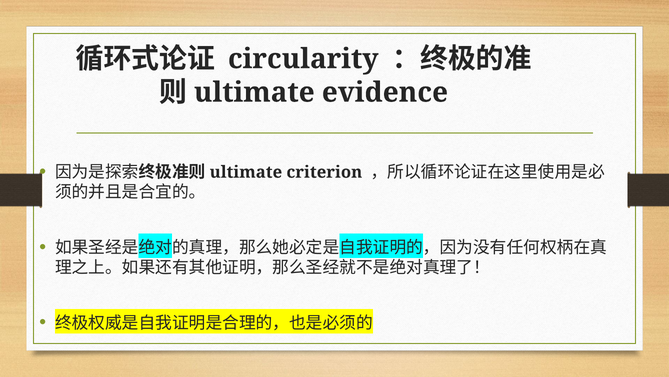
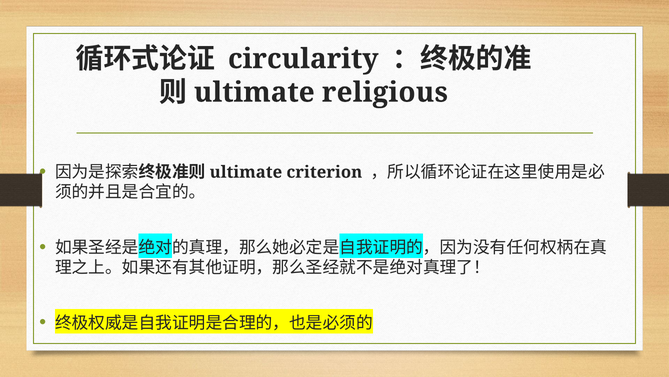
evidence: evidence -> religious (385, 92)
